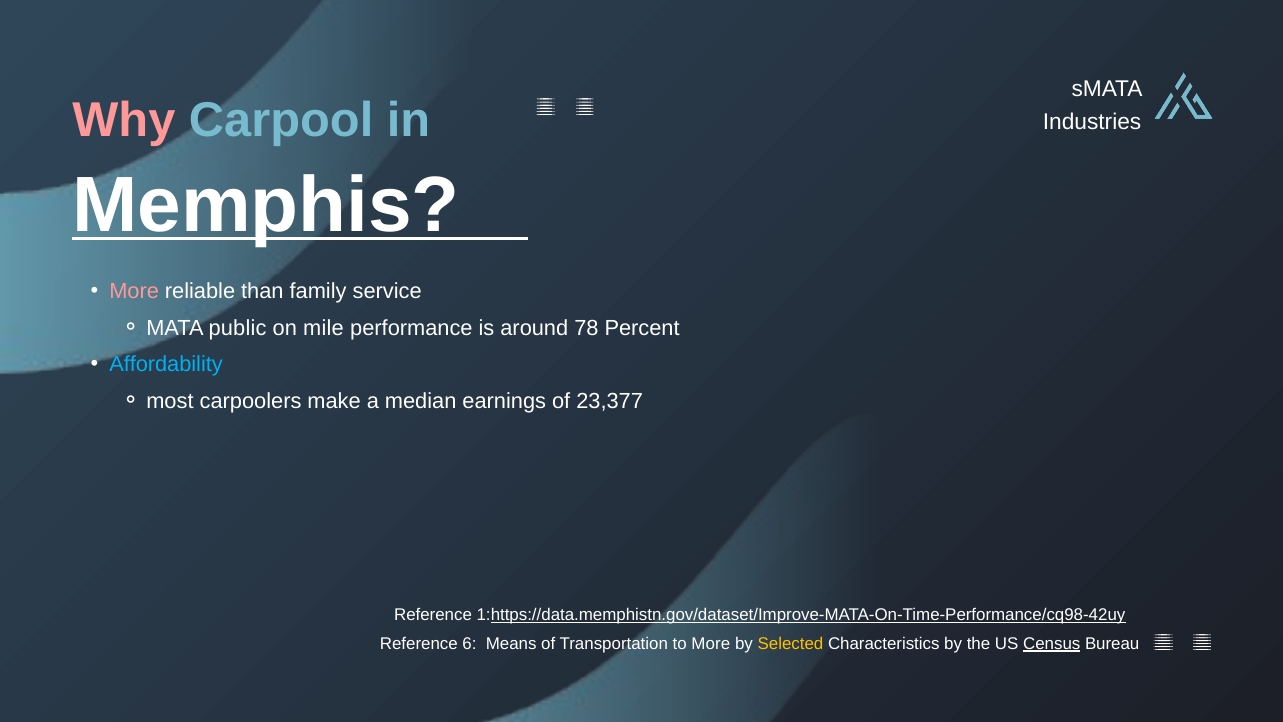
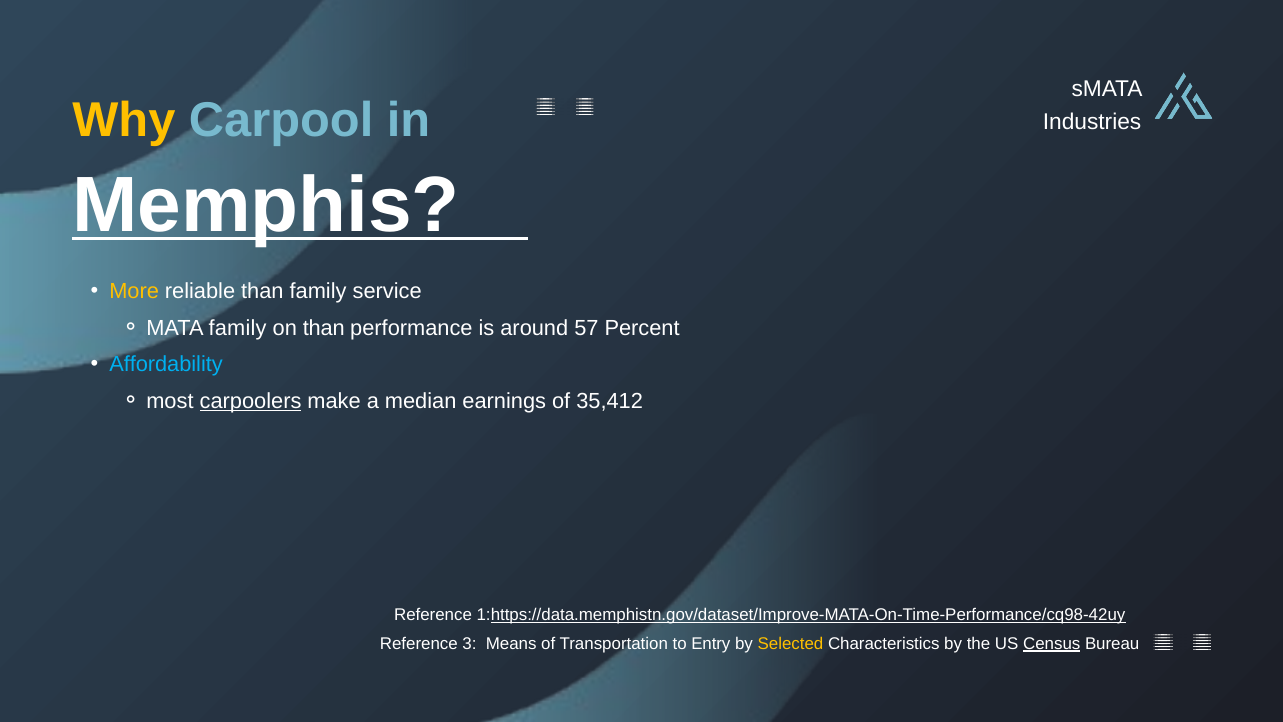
Why colour: pink -> yellow (124, 120)
More colour: pink -> yellow (134, 291)
MATA public: public -> family (238, 328)
on mile: mile -> than (324, 328)
78: 78 -> 57 (586, 328)
carpoolers underline: none -> present (251, 401)
23,377: 23,377 -> 35,412 (610, 401)
6: 6 -> 3 (469, 643)
to More: More -> Entry (711, 643)
